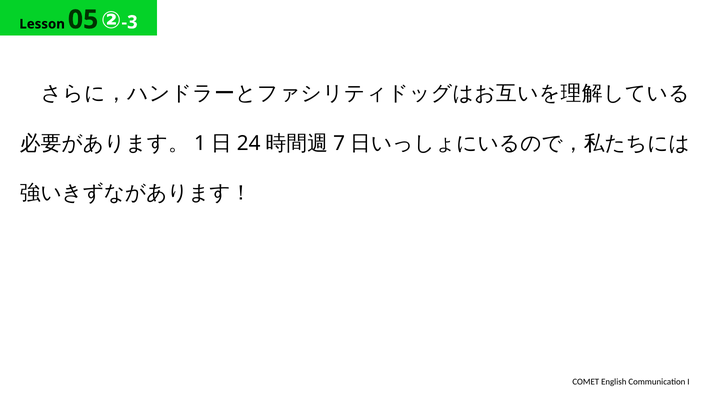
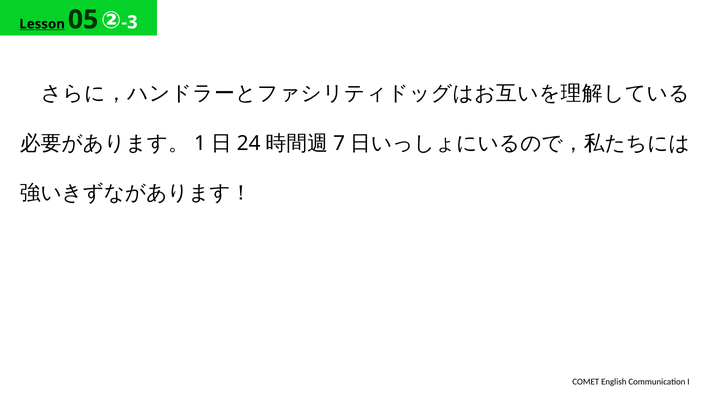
Lesson underline: none -> present (42, 24)
